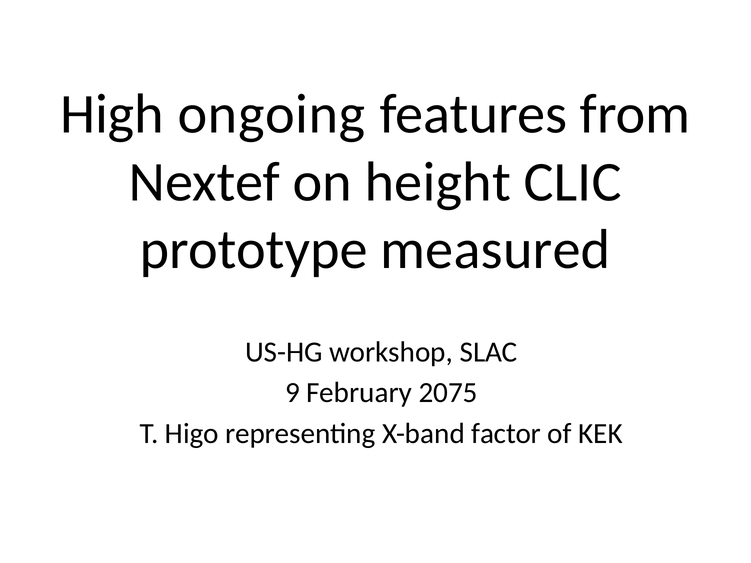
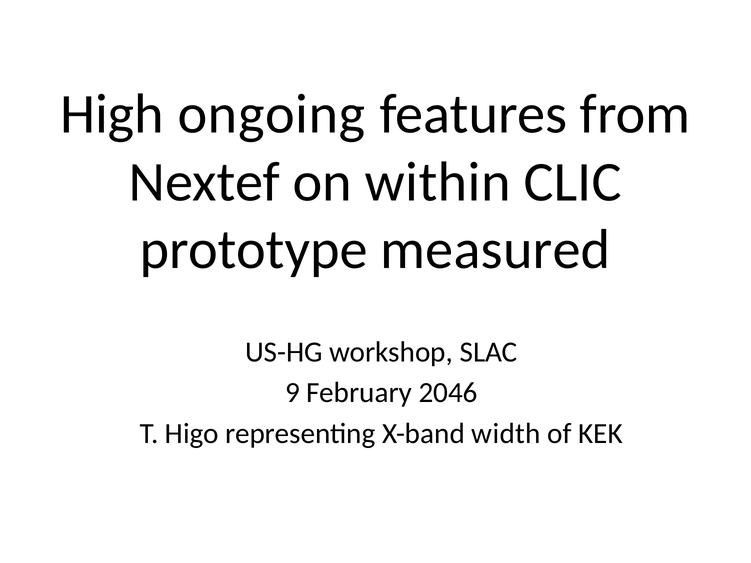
height: height -> within (438, 182)
2075: 2075 -> 2046 (448, 393)
factor: factor -> width (506, 434)
